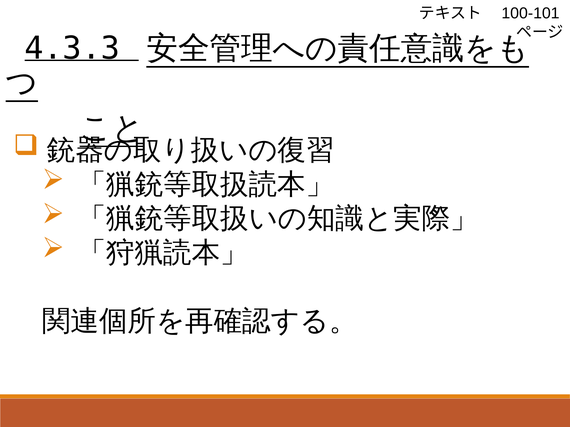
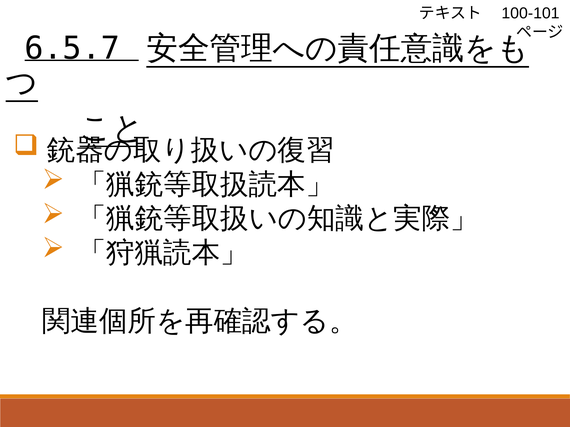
4.3.3: 4.3.3 -> 6.5.7 (72, 49)
